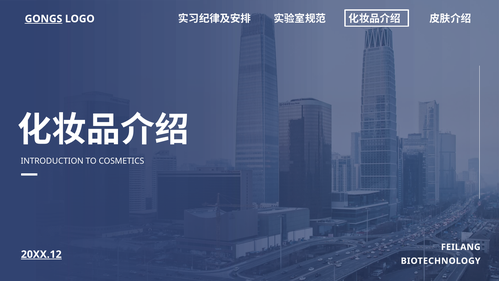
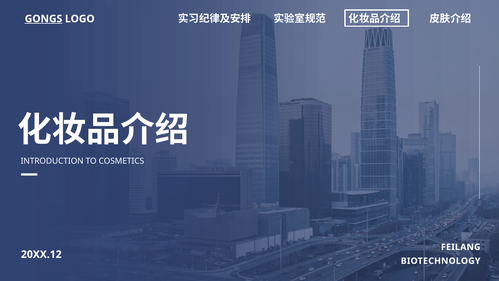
20XX.12 underline: present -> none (41, 254)
